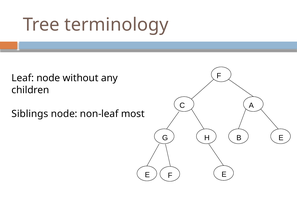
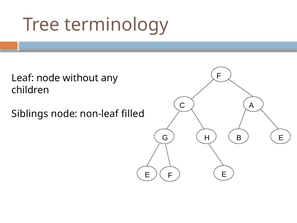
most: most -> filled (133, 114)
